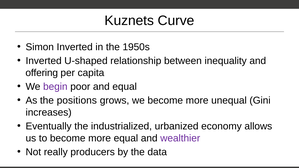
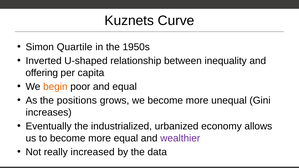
Simon Inverted: Inverted -> Quartile (75, 47)
begin colour: purple -> orange (55, 87)
producers: producers -> increased (93, 152)
